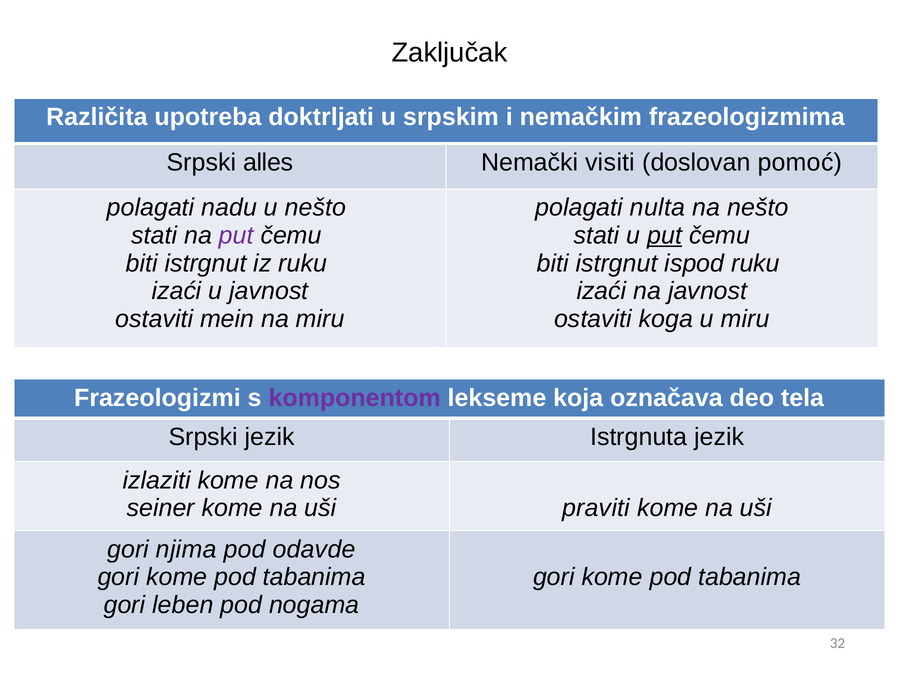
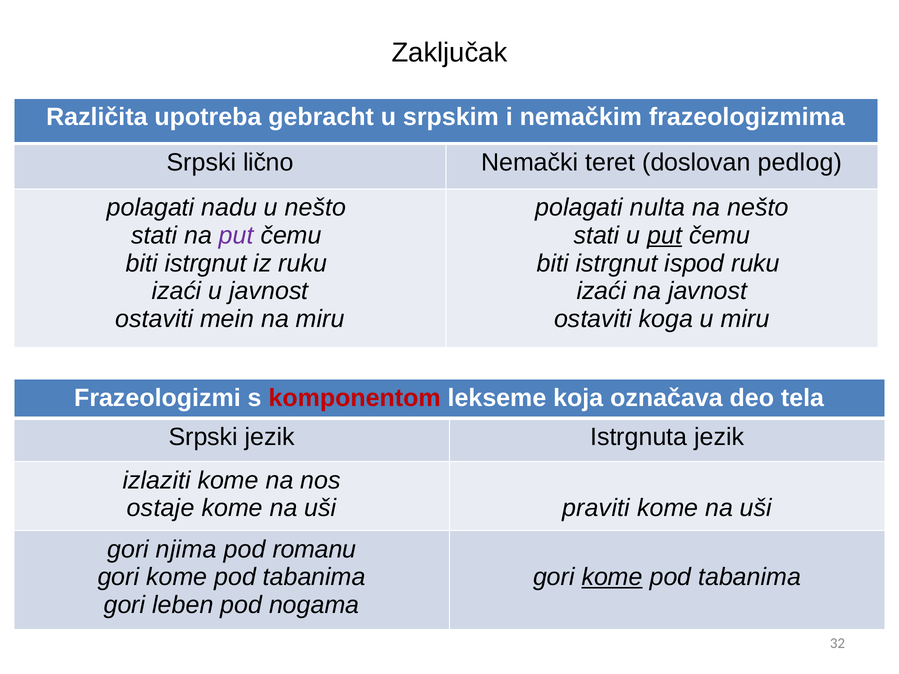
doktrljati: doktrljati -> gebracht (321, 117)
alles: alles -> lično (268, 162)
visiti: visiti -> teret (610, 162)
pomoć: pomoć -> pedlog (800, 162)
komponentom colour: purple -> red (355, 398)
seiner: seiner -> ostaje (161, 508)
odavde: odavde -> romanu (314, 550)
kome underline: none -> present (612, 577)
